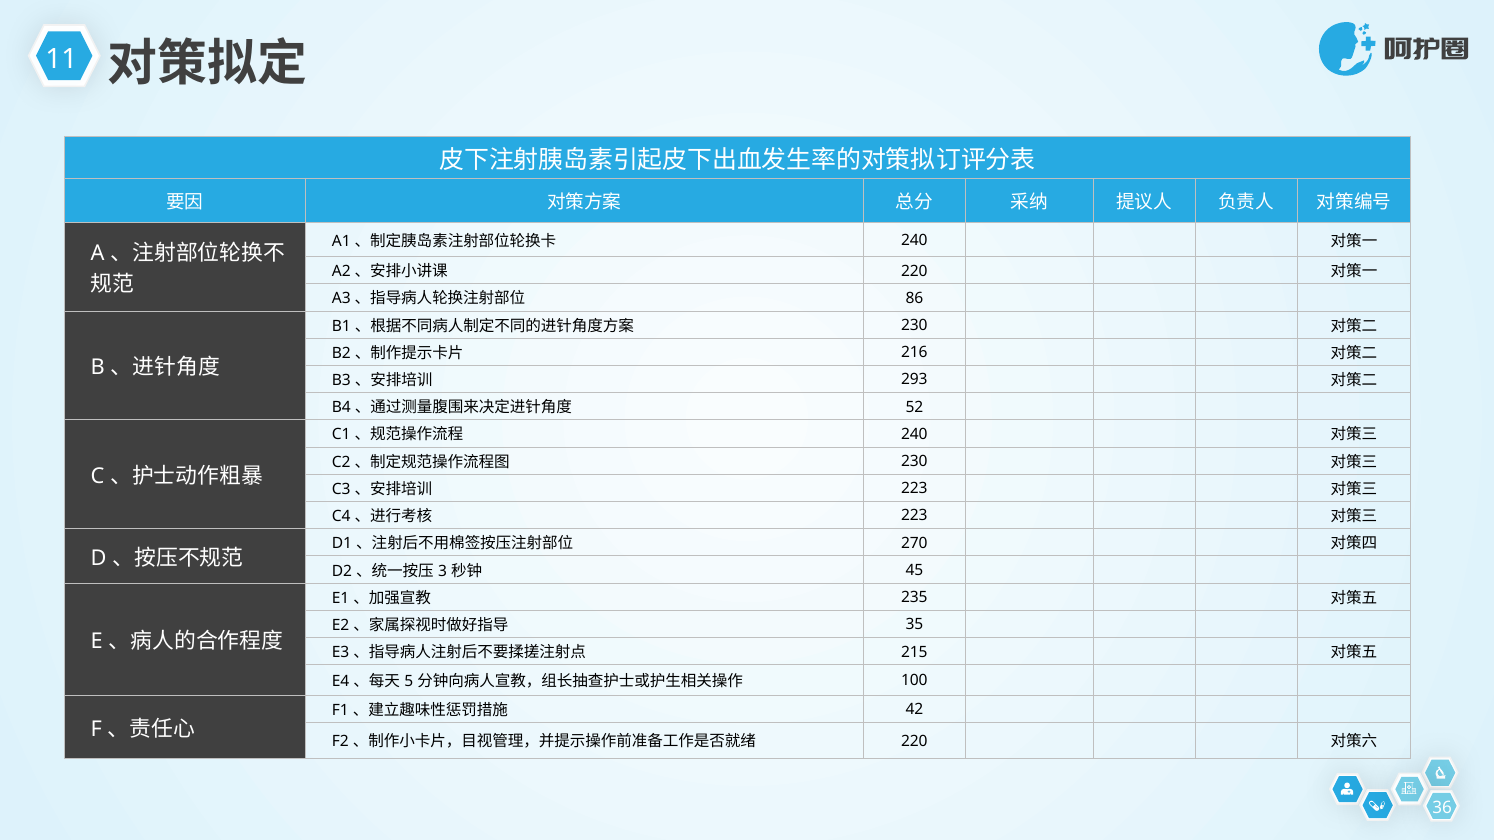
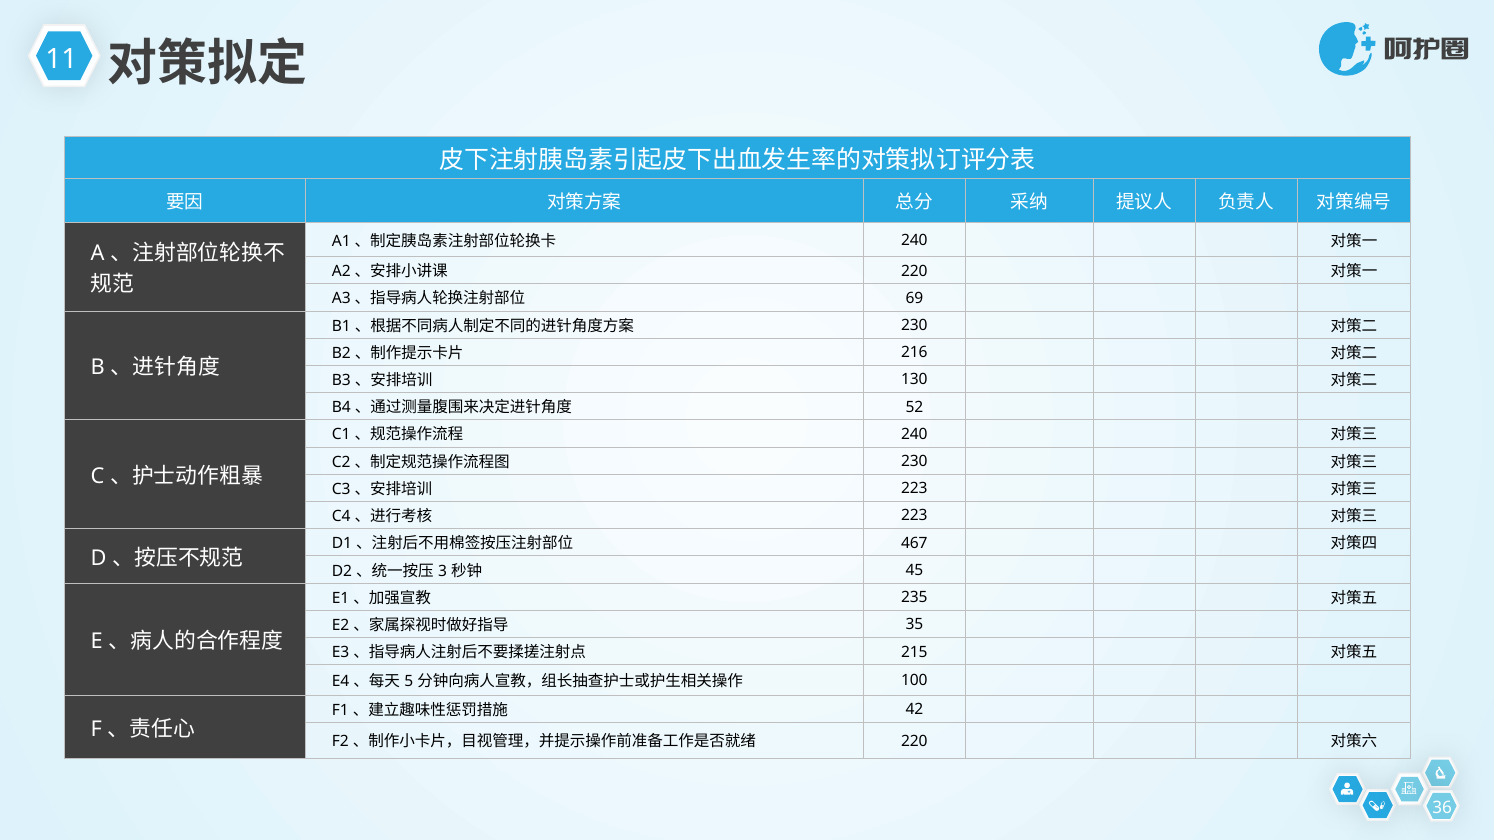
86: 86 -> 69 (914, 298)
293: 293 -> 130 (914, 380)
270: 270 -> 467 (914, 543)
